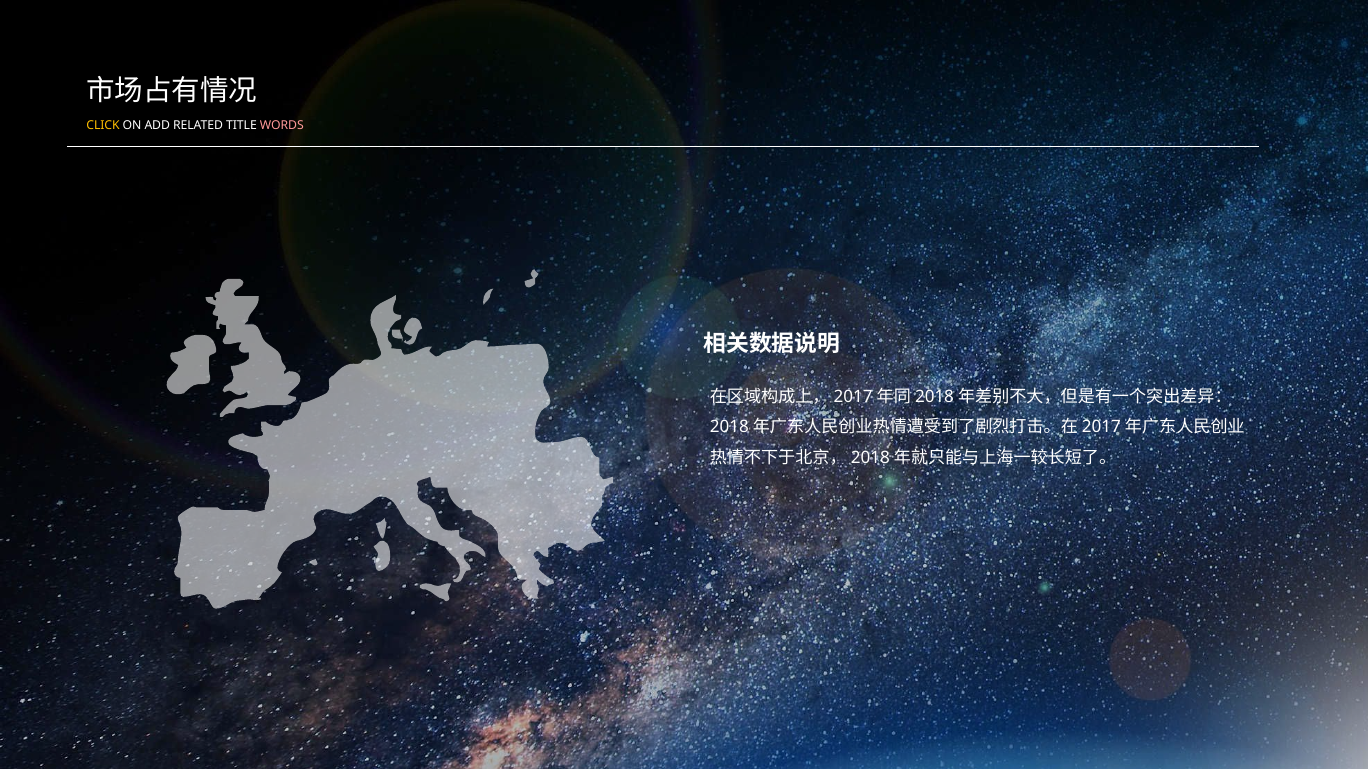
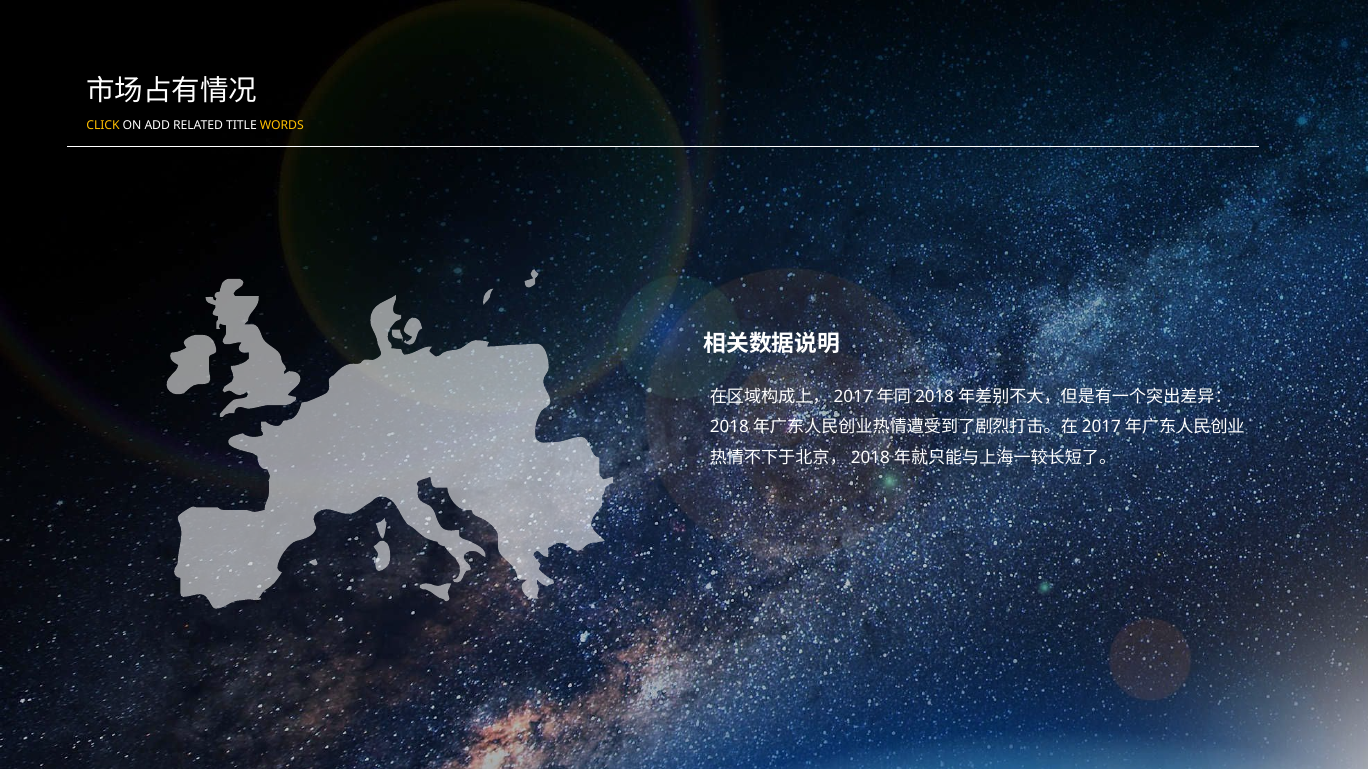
WORDS colour: pink -> yellow (282, 125)
